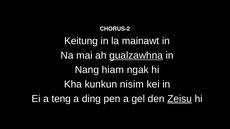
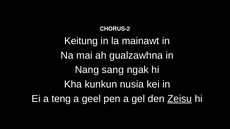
gualzawhna underline: present -> none (136, 56)
hiam: hiam -> sang (113, 70)
nisim: nisim -> nusia (132, 85)
ding: ding -> geel (91, 99)
